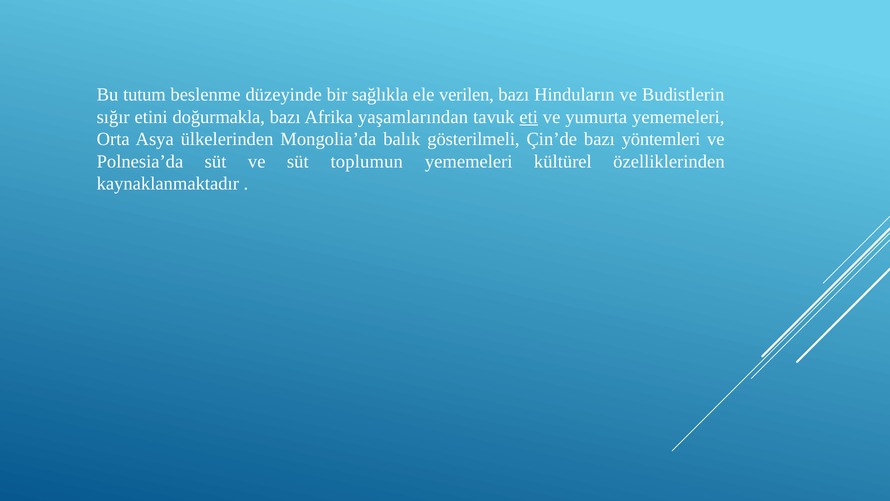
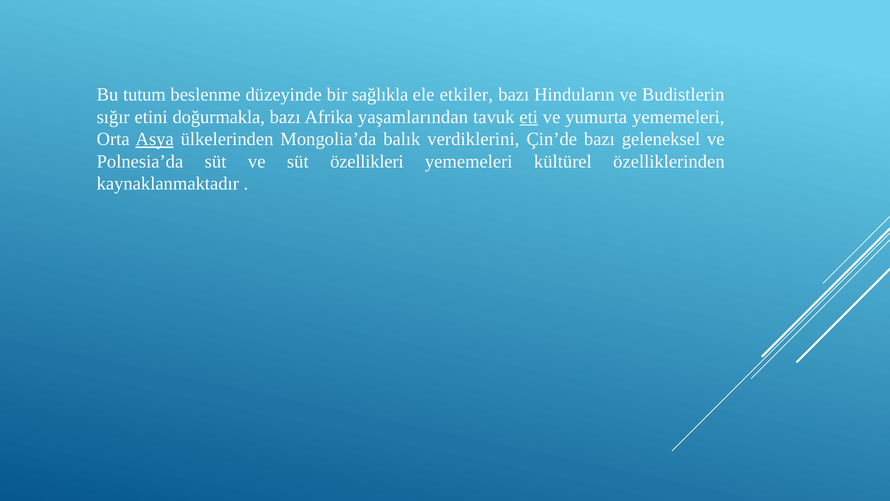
verilen: verilen -> etkiler (466, 95)
Asya underline: none -> present (155, 139)
gösterilmeli: gösterilmeli -> verdiklerini (473, 139)
yöntemleri: yöntemleri -> geleneksel (661, 139)
toplumun: toplumun -> özellikleri (367, 161)
